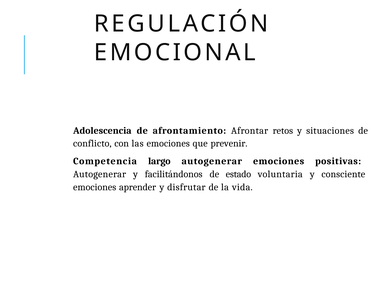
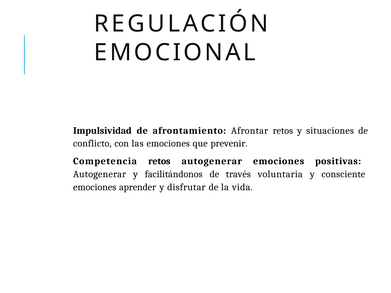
Adolescencia: Adolescencia -> Impulsividad (102, 131)
Competencia largo: largo -> retos (159, 161)
estado: estado -> través (238, 174)
